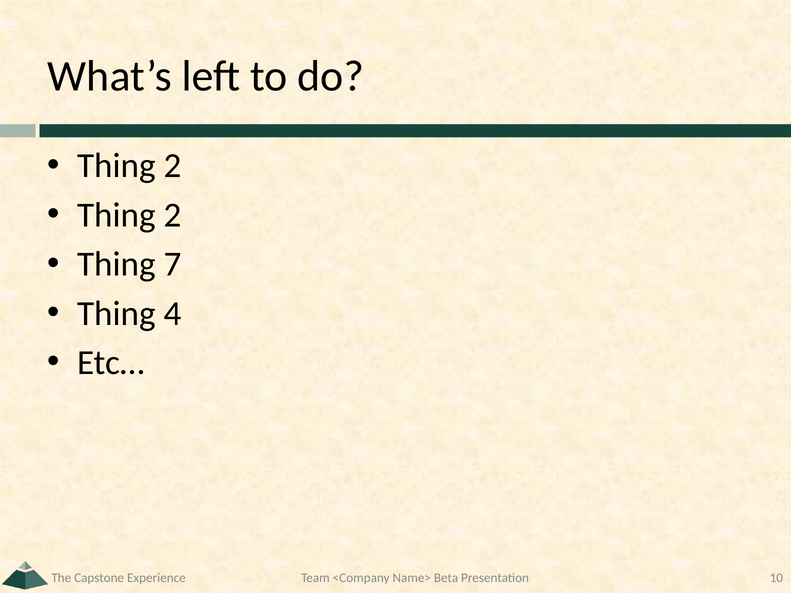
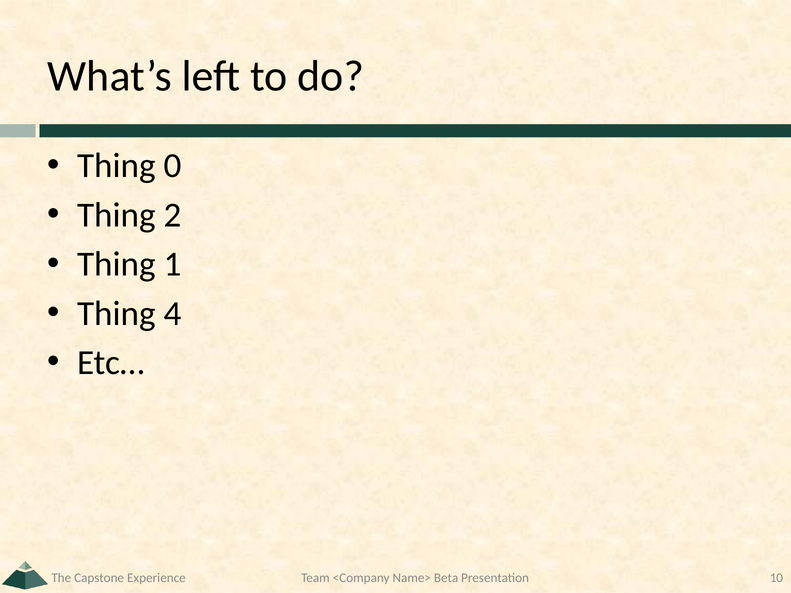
2: 2 -> 0 (173, 166)
7: 7 -> 1 (173, 264)
